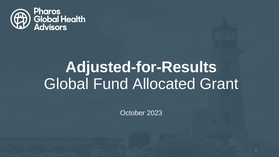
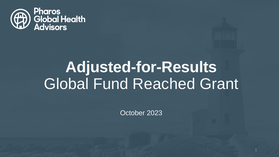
Allocated: Allocated -> Reached (164, 84)
